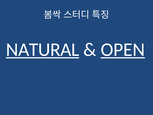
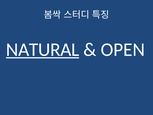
OPEN underline: present -> none (123, 50)
